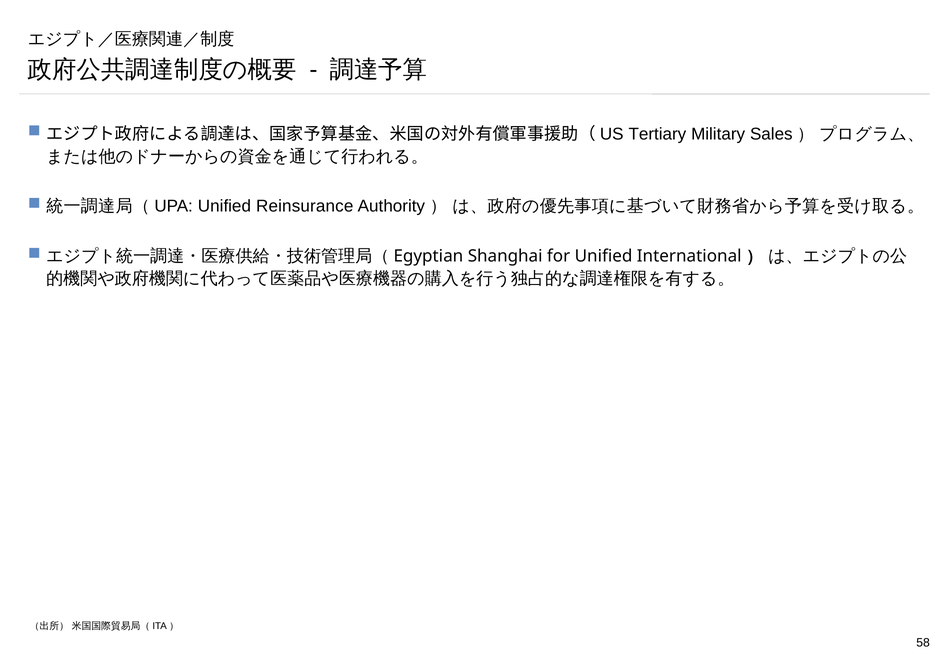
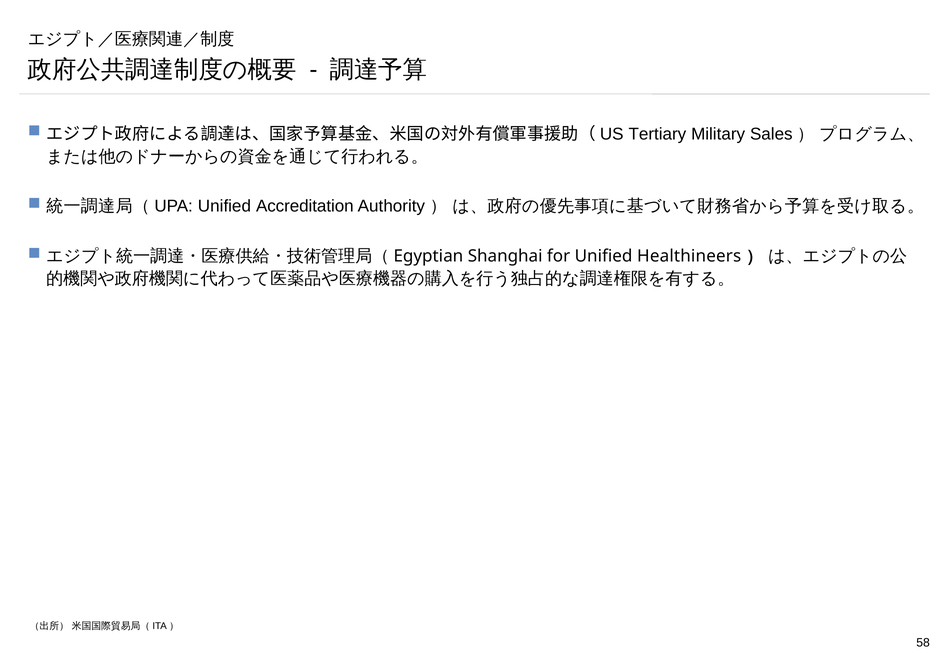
Reinsurance: Reinsurance -> Accreditation (305, 206)
International: International -> Healthineers (689, 256)
